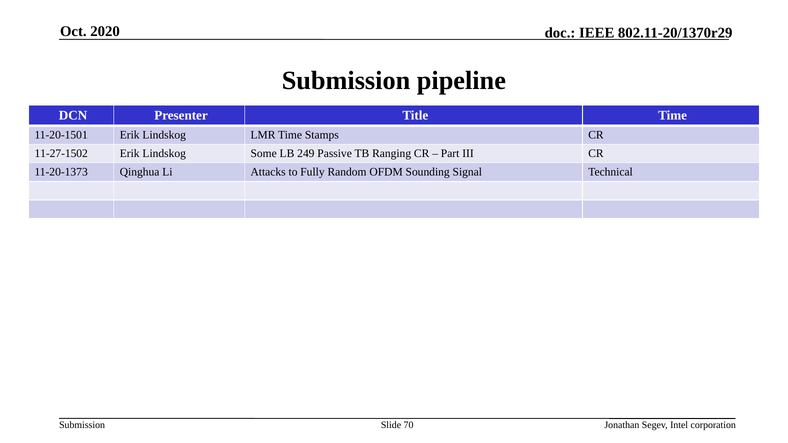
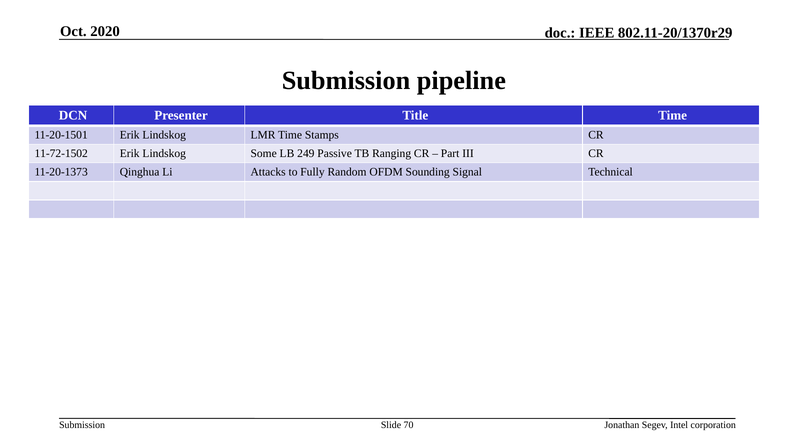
11-27-1502: 11-27-1502 -> 11-72-1502 (61, 154)
